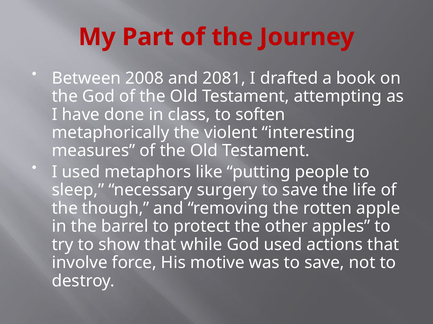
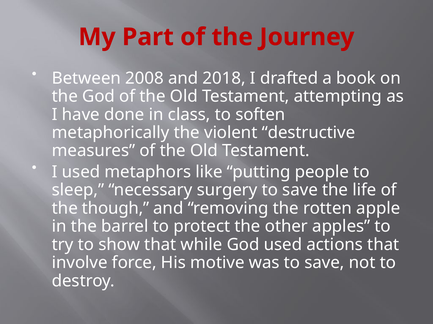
2081: 2081 -> 2018 (224, 78)
interesting: interesting -> destructive (309, 133)
